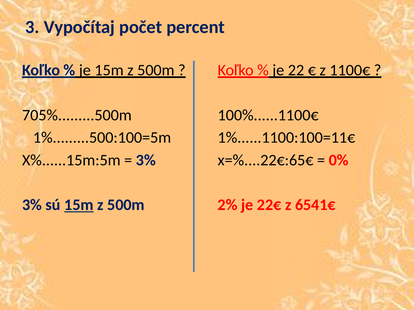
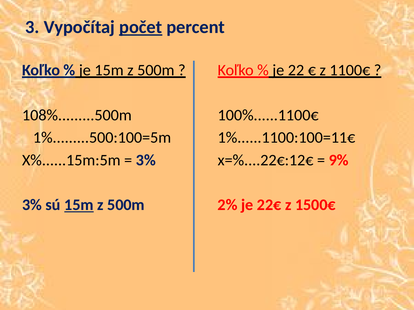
počet underline: none -> present (141, 27)
705%.........500m: 705%.........500m -> 108%.........500m (77, 115)
x=%....22€:65€: x=%....22€:65€ -> x=%....22€:12€ (266, 160)
0%: 0% -> 9% (339, 160)
6541€: 6541€ -> 1500€ (315, 205)
